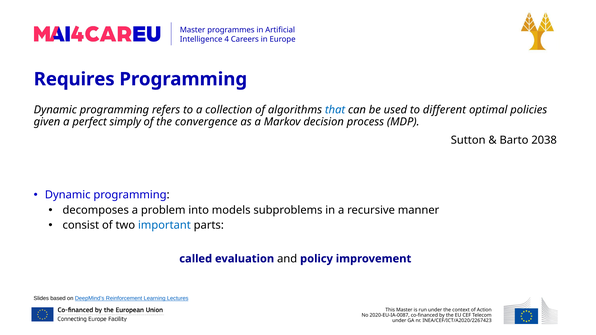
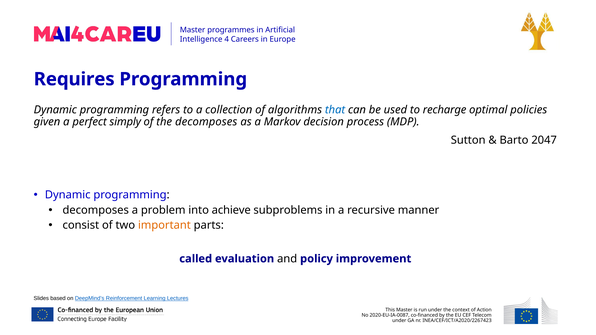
different: different -> recharge (445, 110)
the convergence: convergence -> decomposes (206, 122)
2038: 2038 -> 2047 (544, 140)
models: models -> achieve (231, 210)
important colour: blue -> orange (164, 225)
